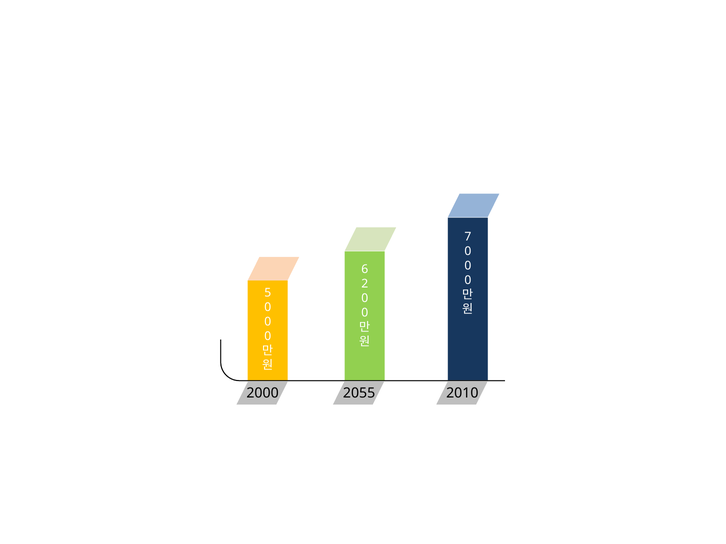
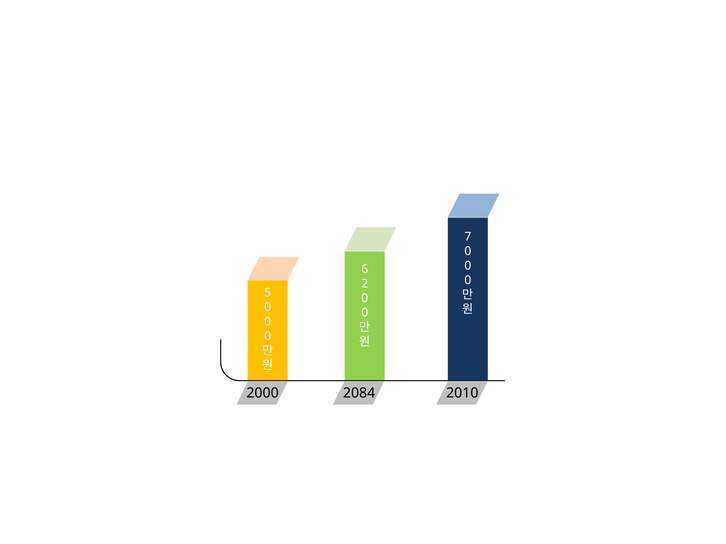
2055: 2055 -> 2084 (359, 393)
